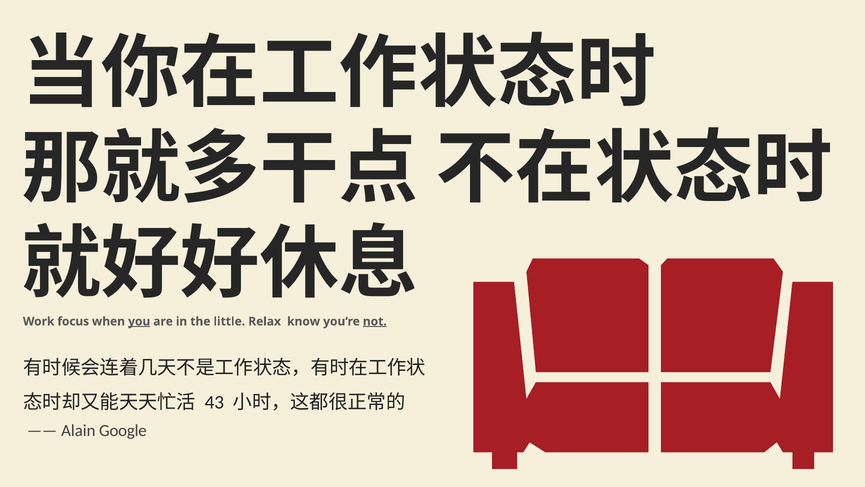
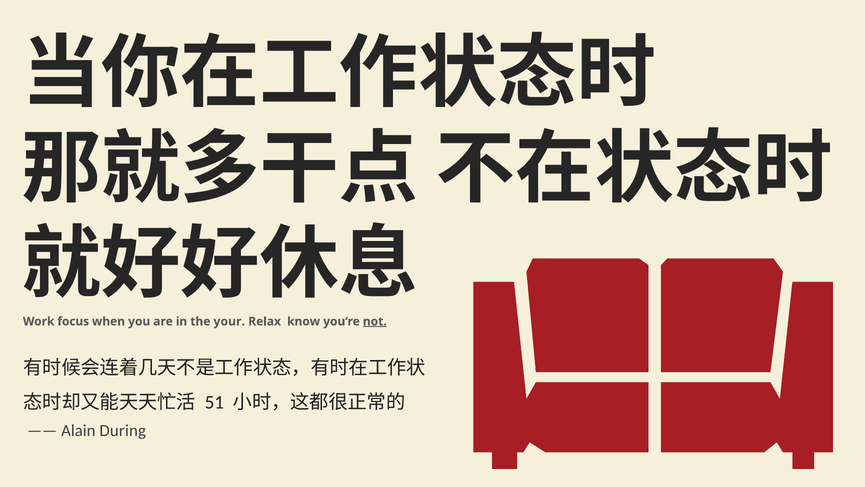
you underline: present -> none (139, 321)
little: little -> your (229, 321)
43: 43 -> 51 (214, 402)
Google: Google -> During (123, 430)
